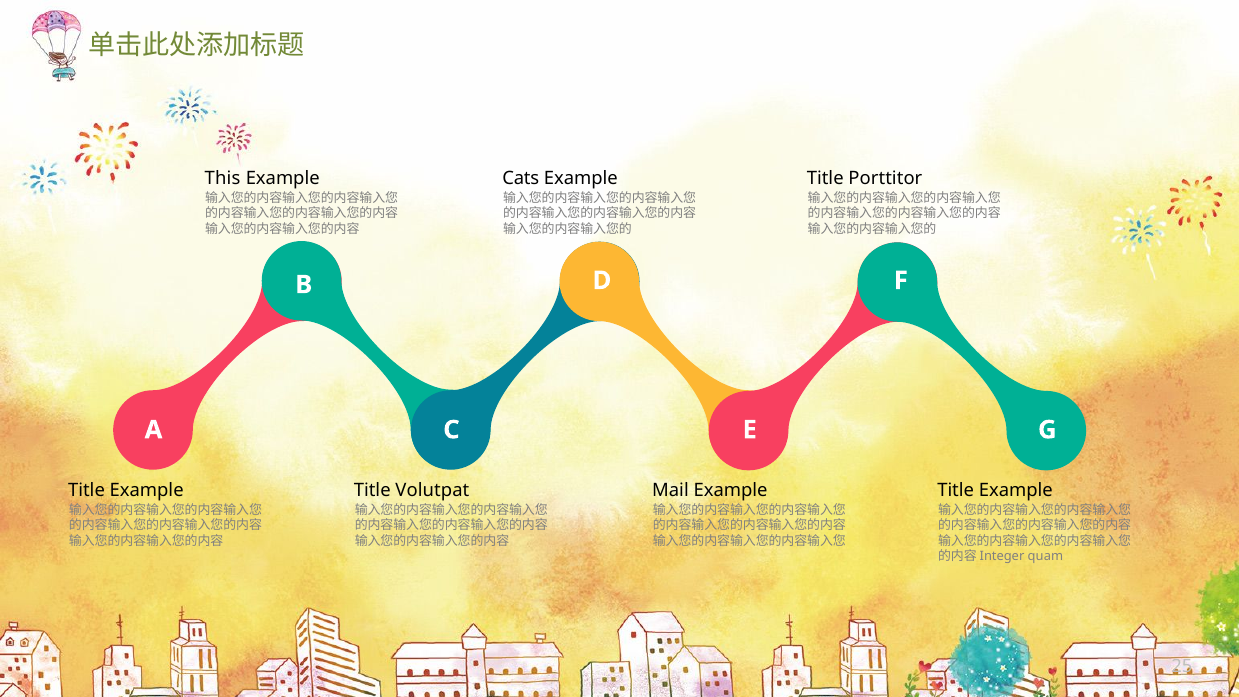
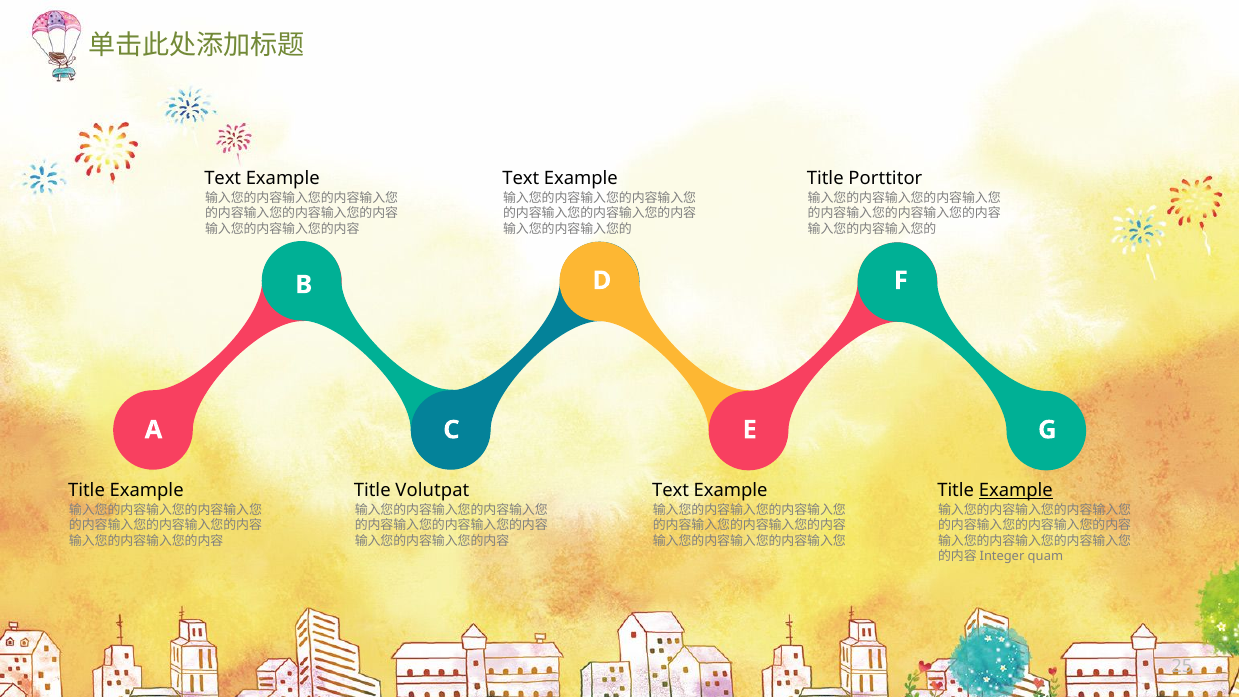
This: This -> Text (223, 178)
Cats: Cats -> Text (521, 178)
Mail: Mail -> Text (671, 491)
Example underline: none -> present (1016, 491)
